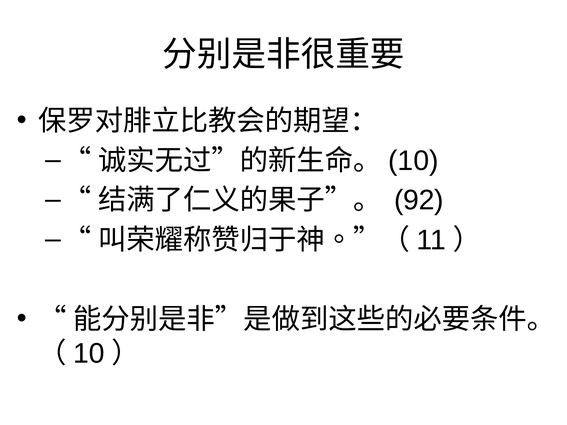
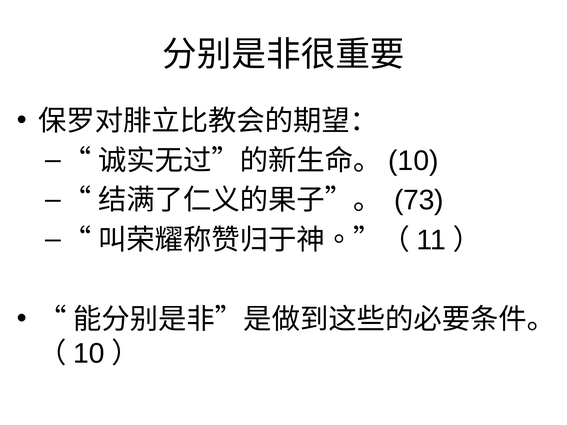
92: 92 -> 73 (419, 200)
